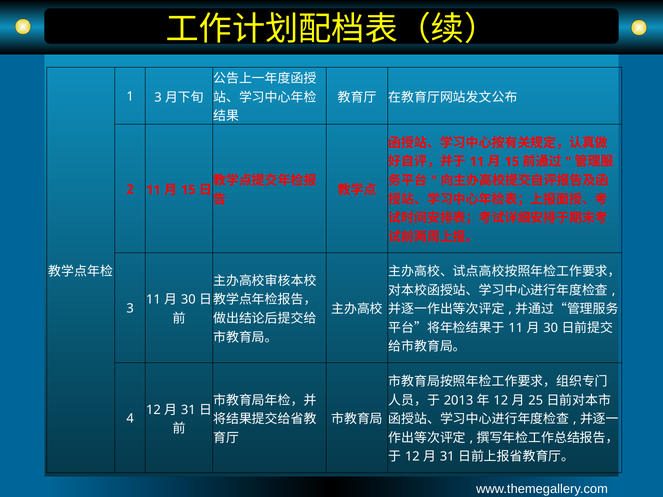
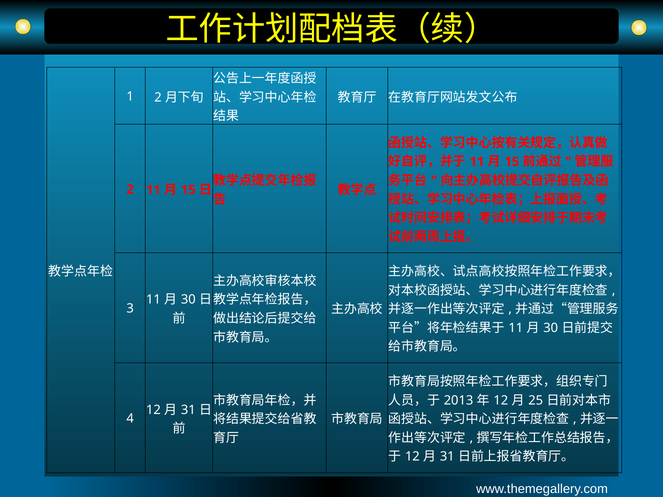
1 3: 3 -> 2 (158, 97)
